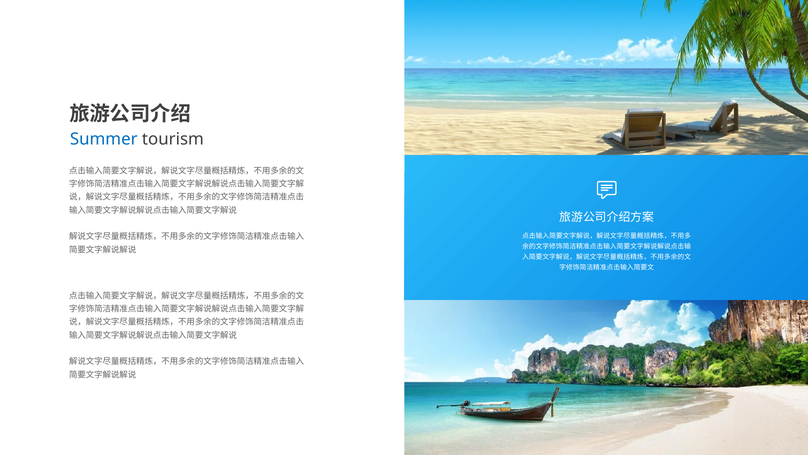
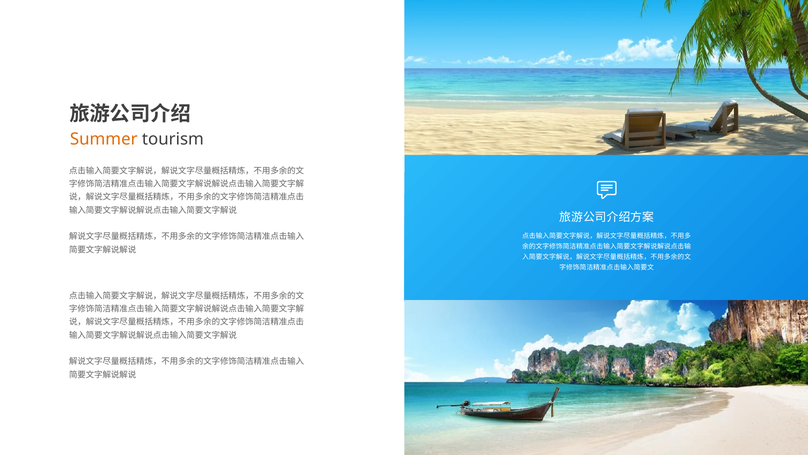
Summer colour: blue -> orange (104, 139)
